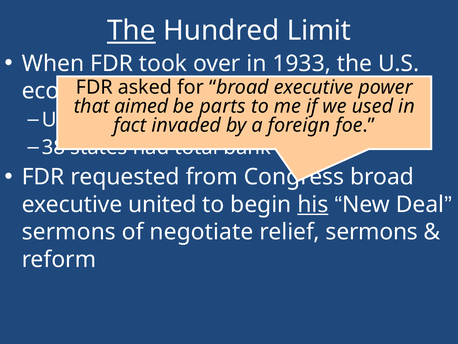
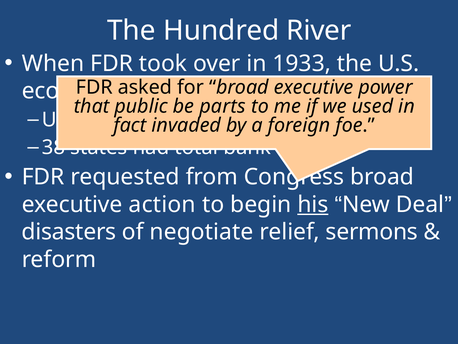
The underline: present -> none (131, 31)
Limit: Limit -> River (319, 31)
aimed: aimed -> public (141, 106)
united: united -> action (162, 204)
sermons: sermons -> disasters (69, 232)
